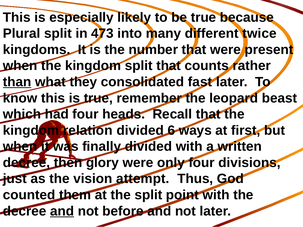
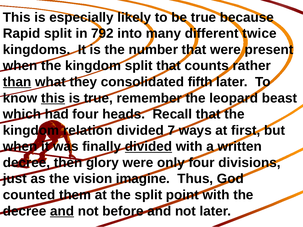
Plural: Plural -> Rapid (22, 34)
473: 473 -> 792 (102, 34)
fast: fast -> fifth (200, 82)
this underline: none -> present (53, 98)
6: 6 -> 7 (171, 131)
divided underline: none -> present (148, 147)
attempt: attempt -> imagine (143, 179)
